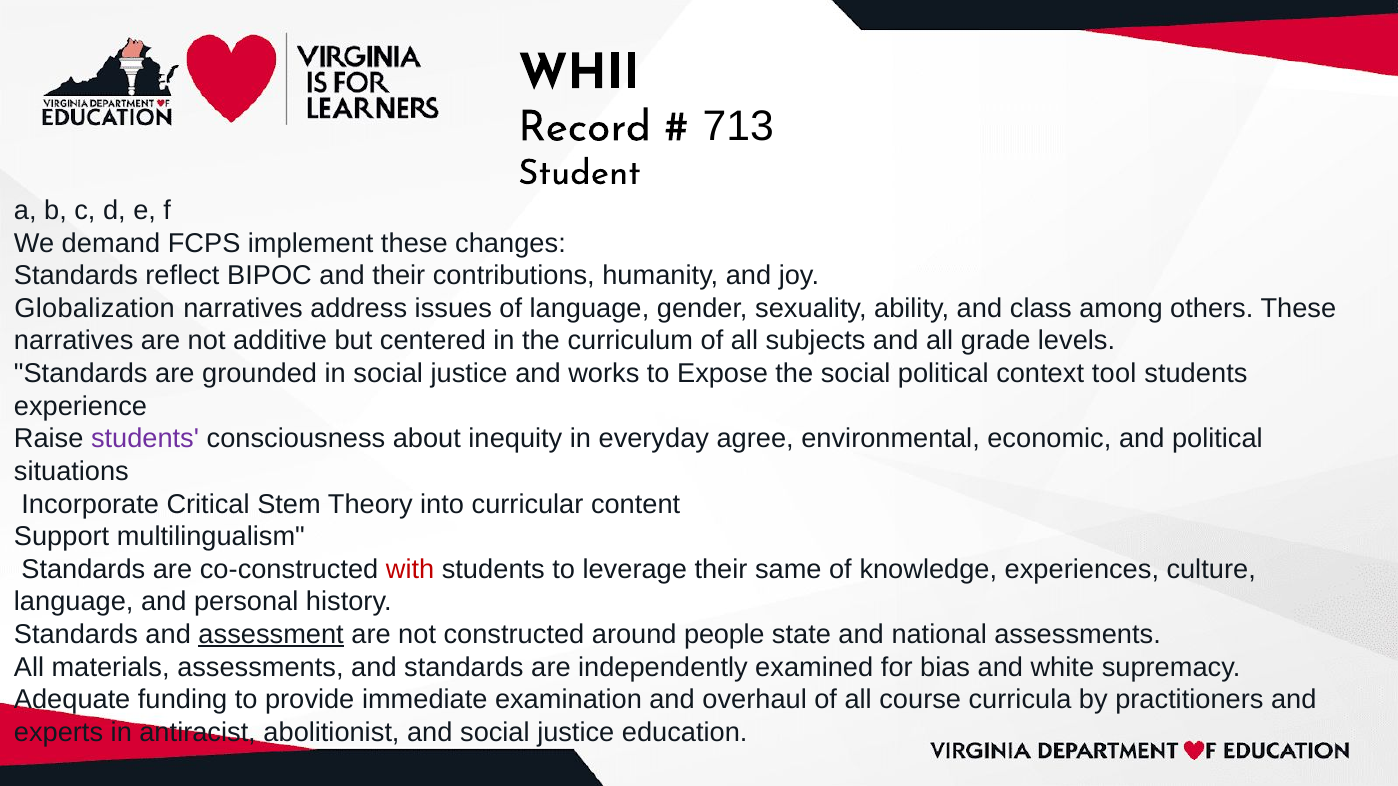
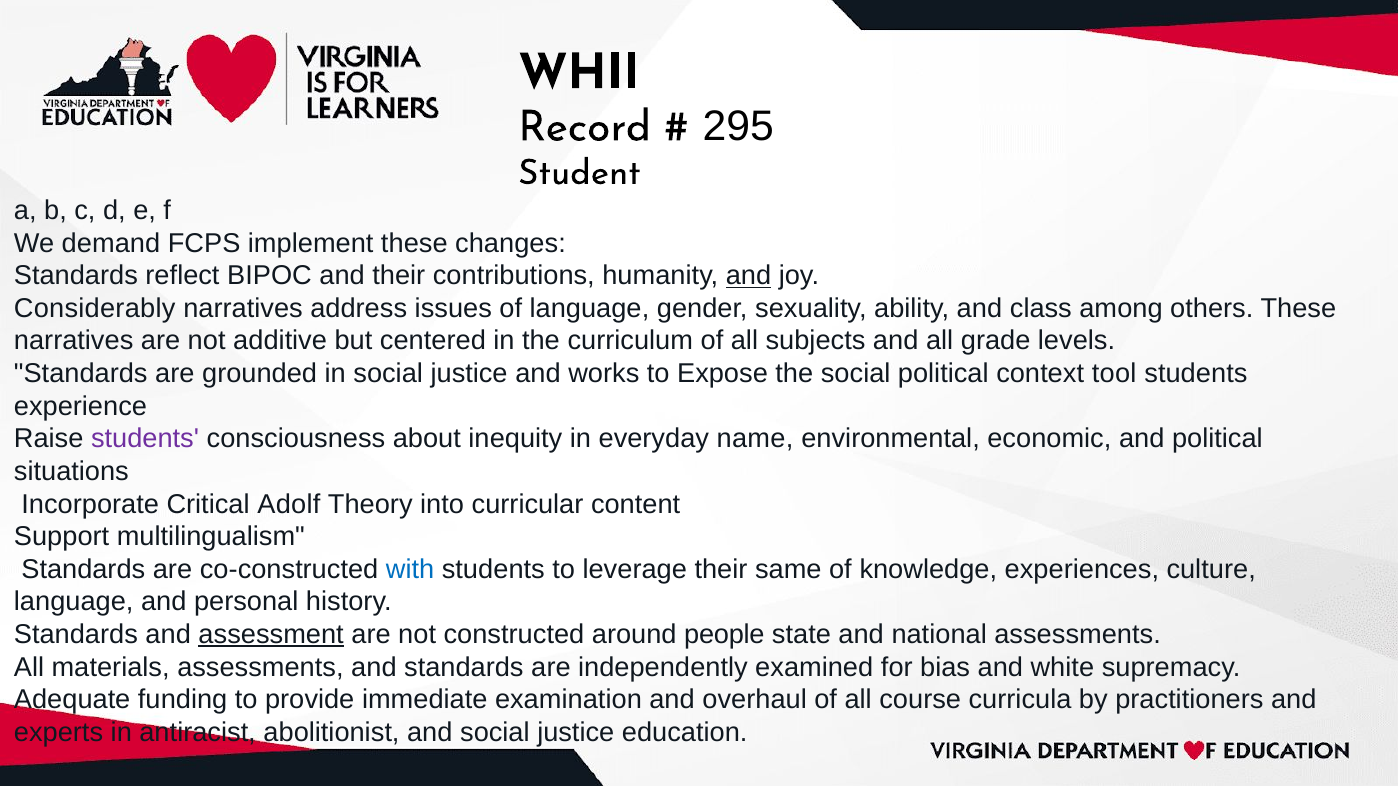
713: 713 -> 295 (738, 126)
and underline: none -> present (748, 276)
Globalization: Globalization -> Considerably (95, 309)
agree: agree -> name (755, 439)
Stem: Stem -> Adolf (289, 504)
with colour: red -> blue (410, 570)
